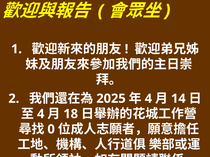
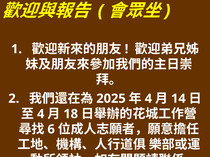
0: 0 -> 6 (51, 130)
